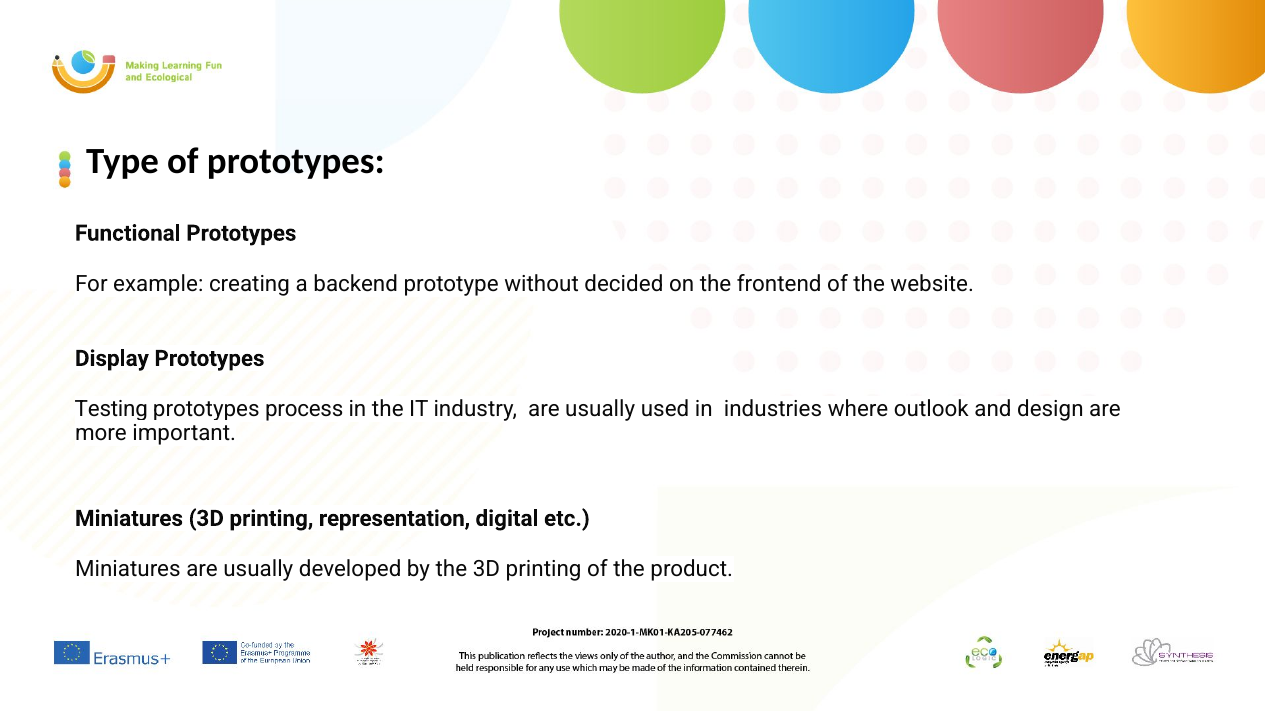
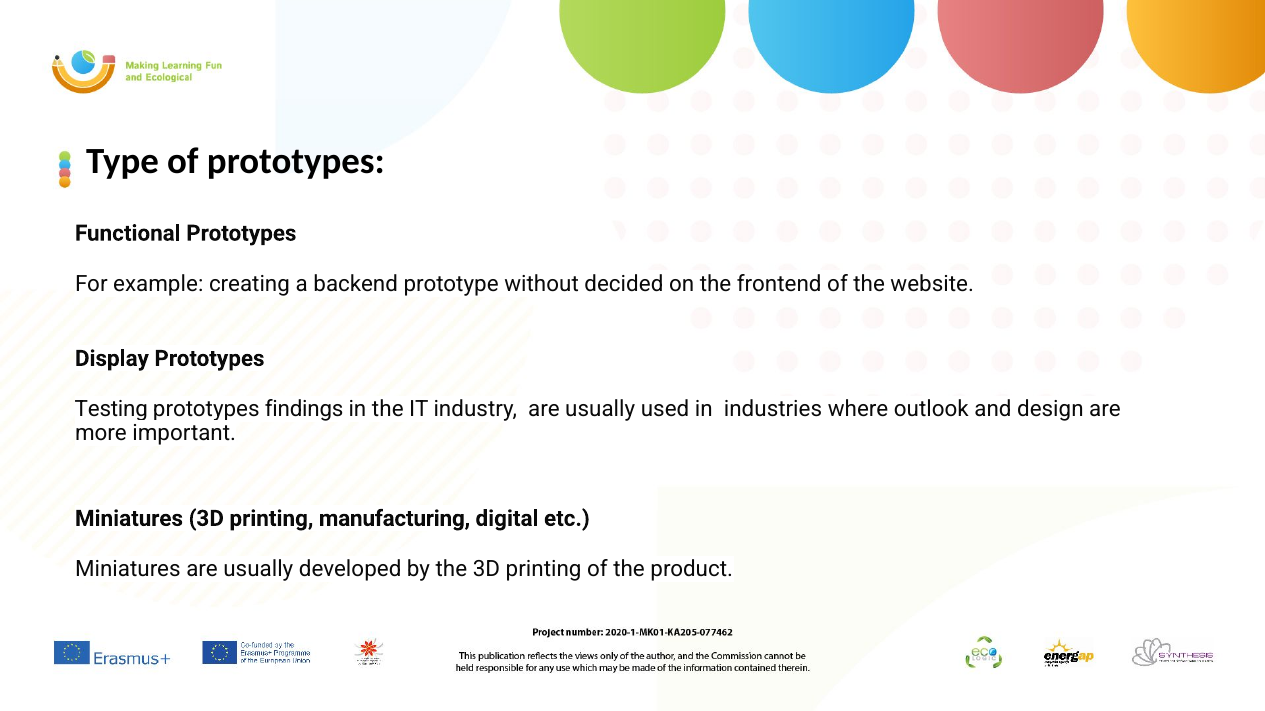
process: process -> findings (304, 409)
representation: representation -> manufacturing (395, 519)
